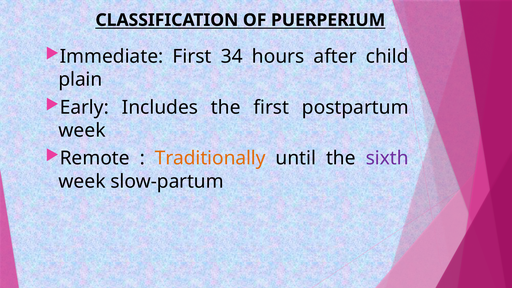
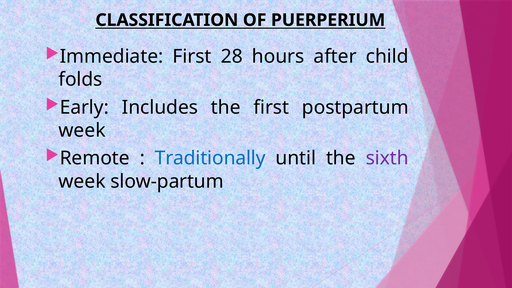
34: 34 -> 28 (232, 56)
plain: plain -> folds (80, 79)
Traditionally colour: orange -> blue (210, 158)
